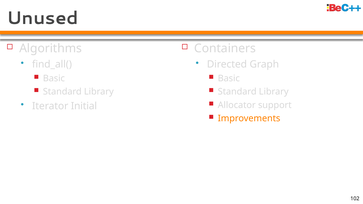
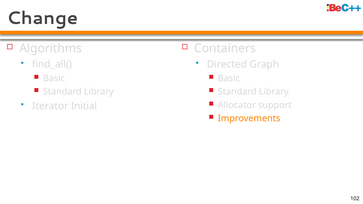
Unused: Unused -> Change (42, 18)
